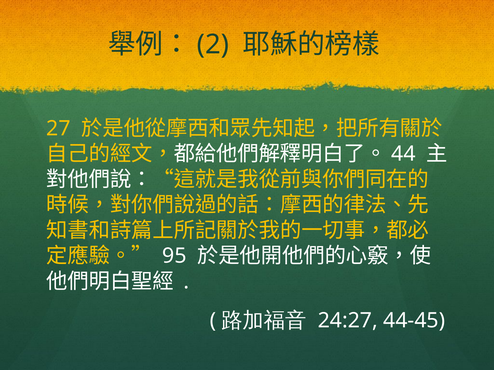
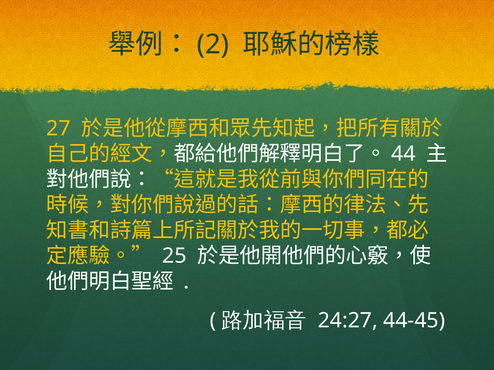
95: 95 -> 25 (174, 256)
